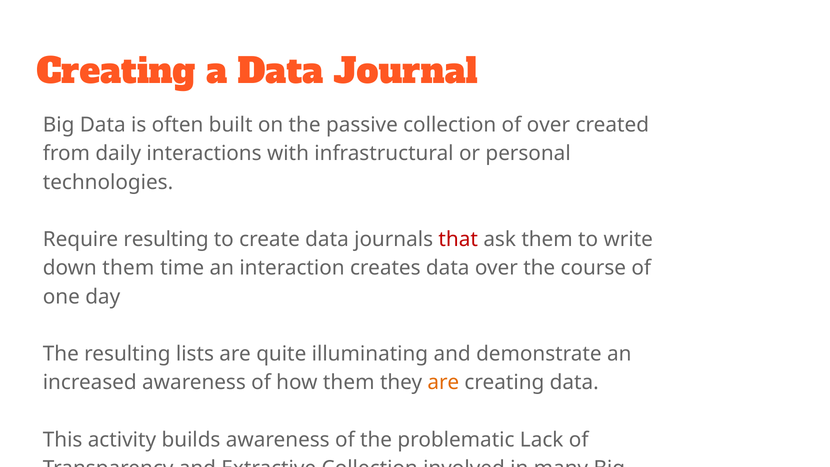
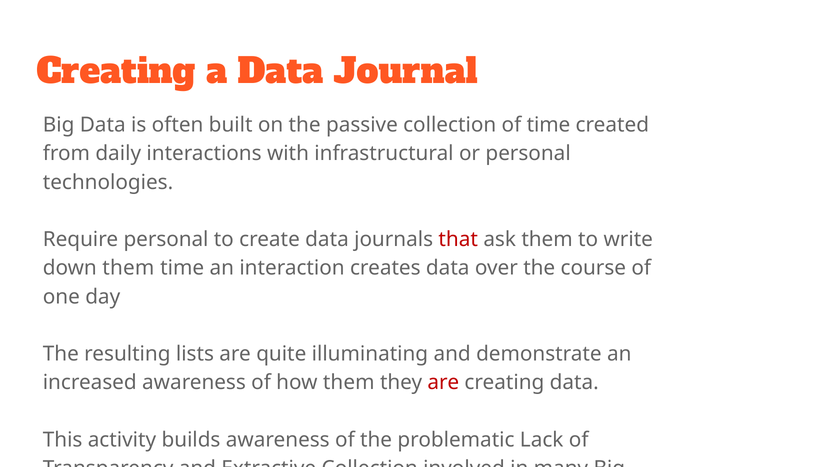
of over: over -> time (549, 125)
Require resulting: resulting -> personal (166, 239)
are colour: orange -> red (443, 383)
